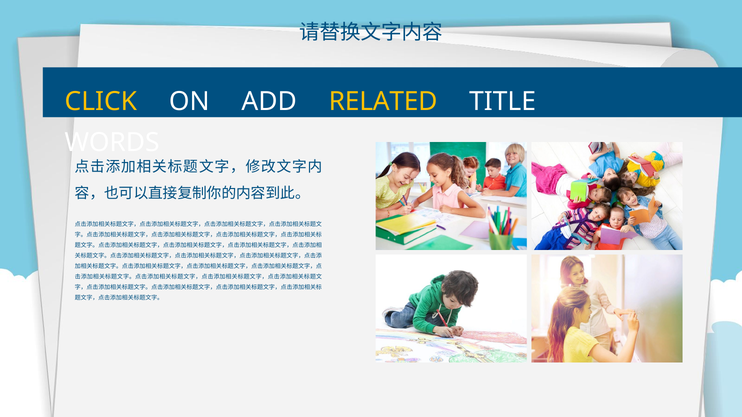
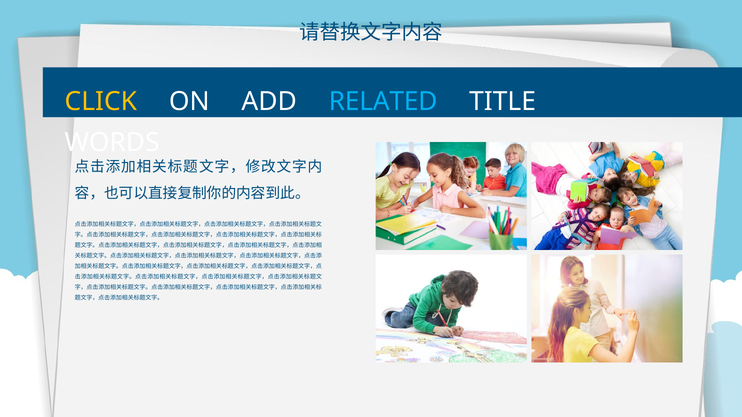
RELATED colour: yellow -> light blue (383, 102)
